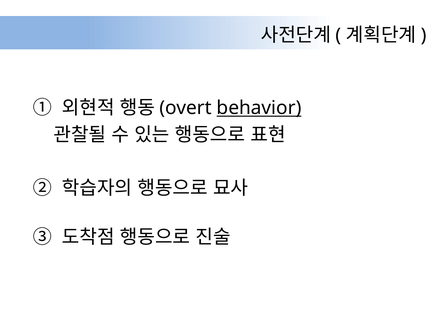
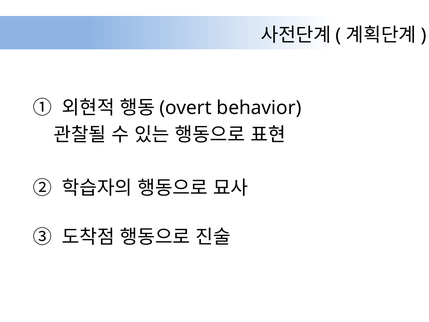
behavior underline: present -> none (259, 108)
